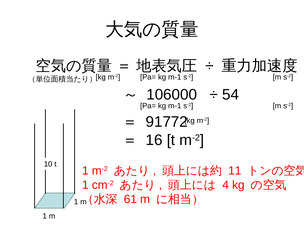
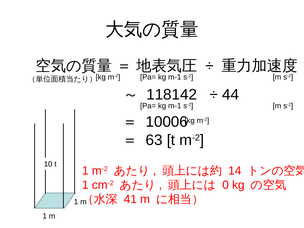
106000: 106000 -> 118142 (172, 95)
54: 54 -> 44 (231, 95)
91772: 91772 -> 10006 (167, 122)
16: 16 -> 63 (154, 140)
11: 11 -> 14 (235, 171)
4: 4 -> 0 (226, 185)
61: 61 -> 41 (130, 199)
